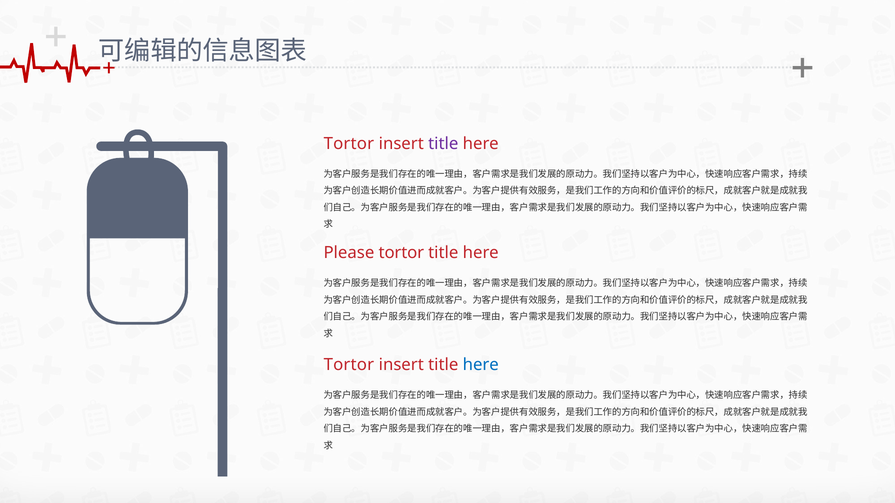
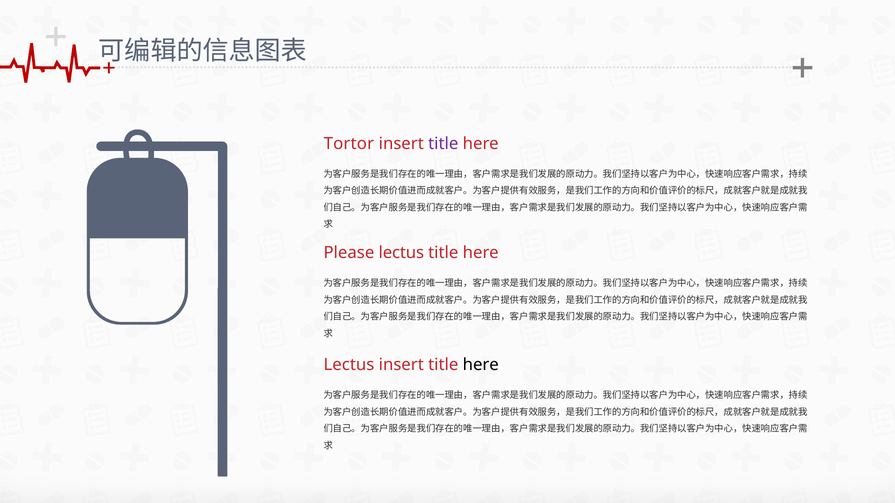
Please tortor: tortor -> lectus (401, 253)
Tortor: Tortor -> Lectus (349, 365)
here colour: blue -> black (481, 365)
